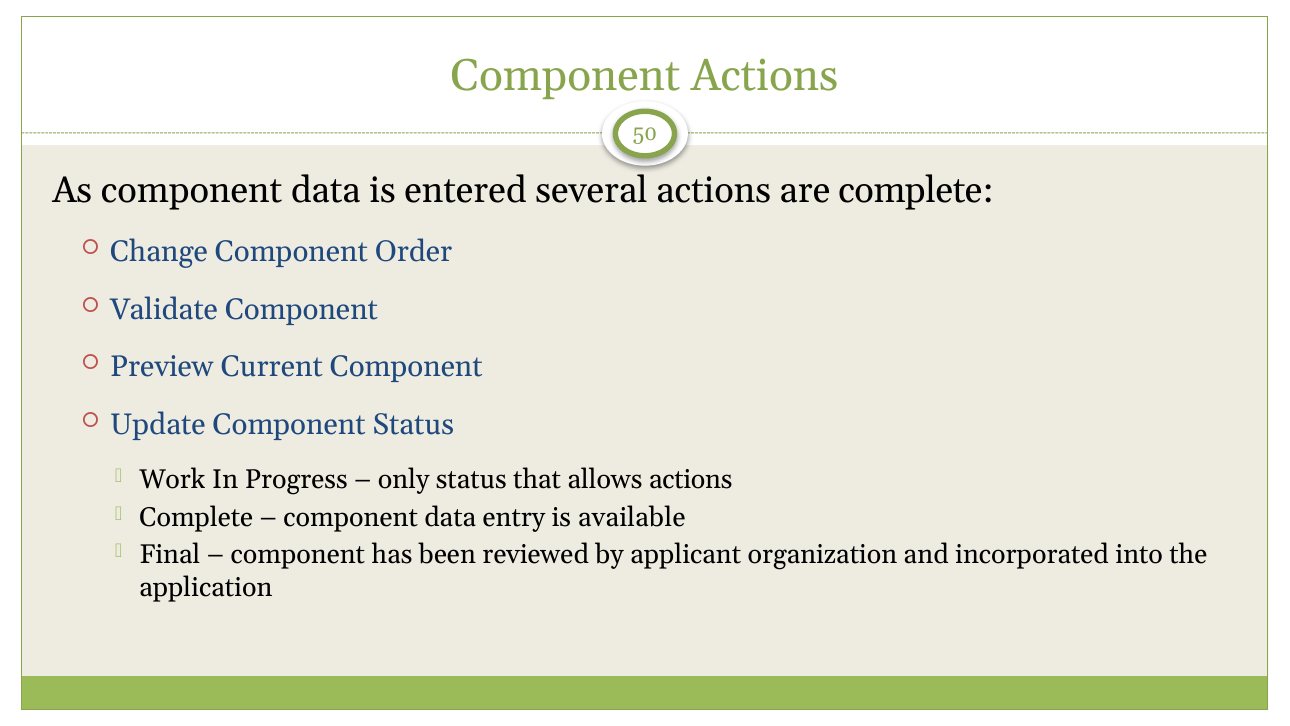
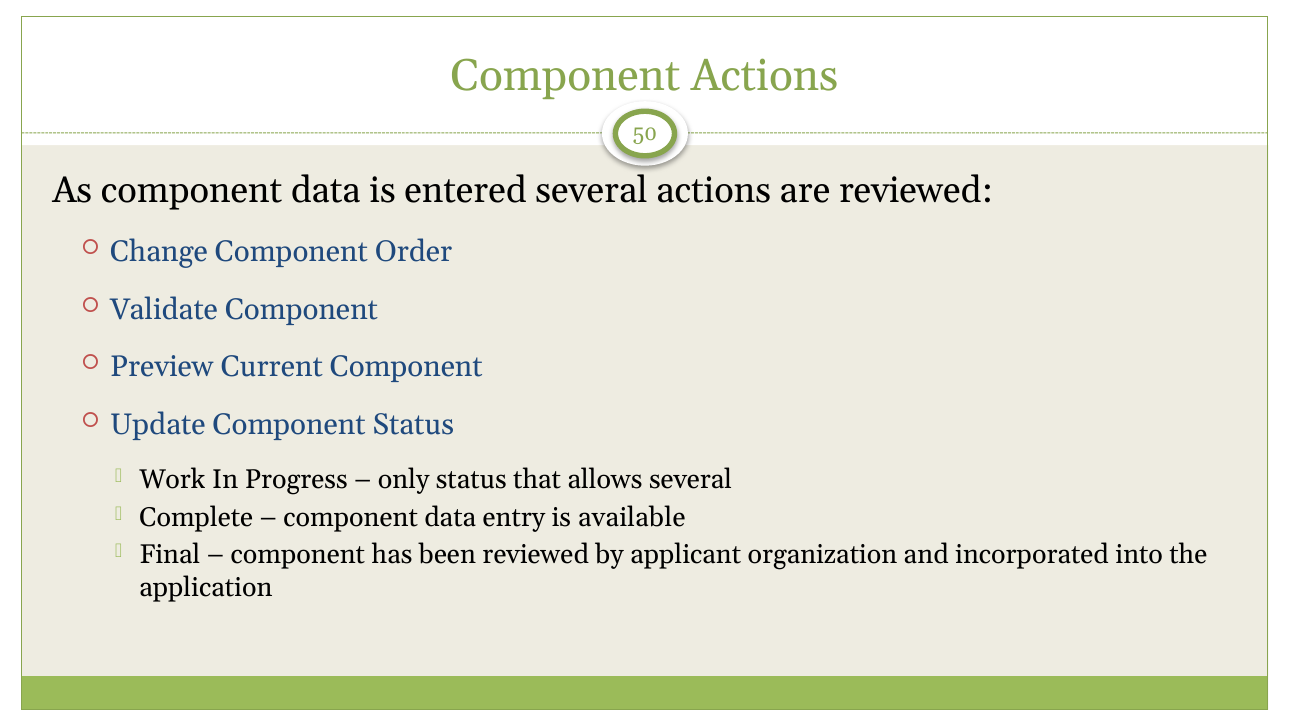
are complete: complete -> reviewed (916, 191)
allows actions: actions -> several (691, 479)
